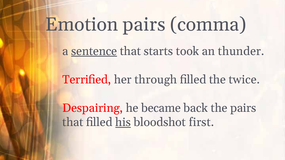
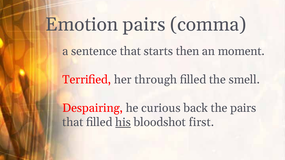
sentence underline: present -> none (94, 51)
took: took -> then (188, 51)
thunder: thunder -> moment (241, 51)
twice: twice -> smell (244, 80)
became: became -> curious (161, 108)
